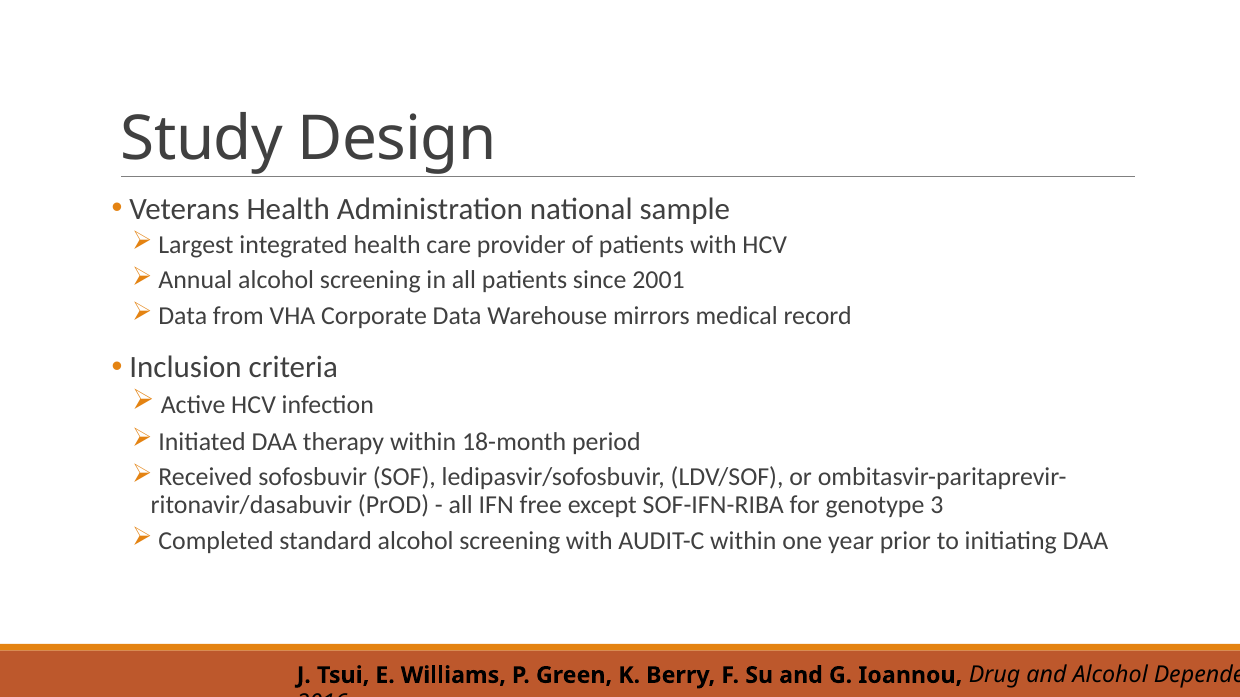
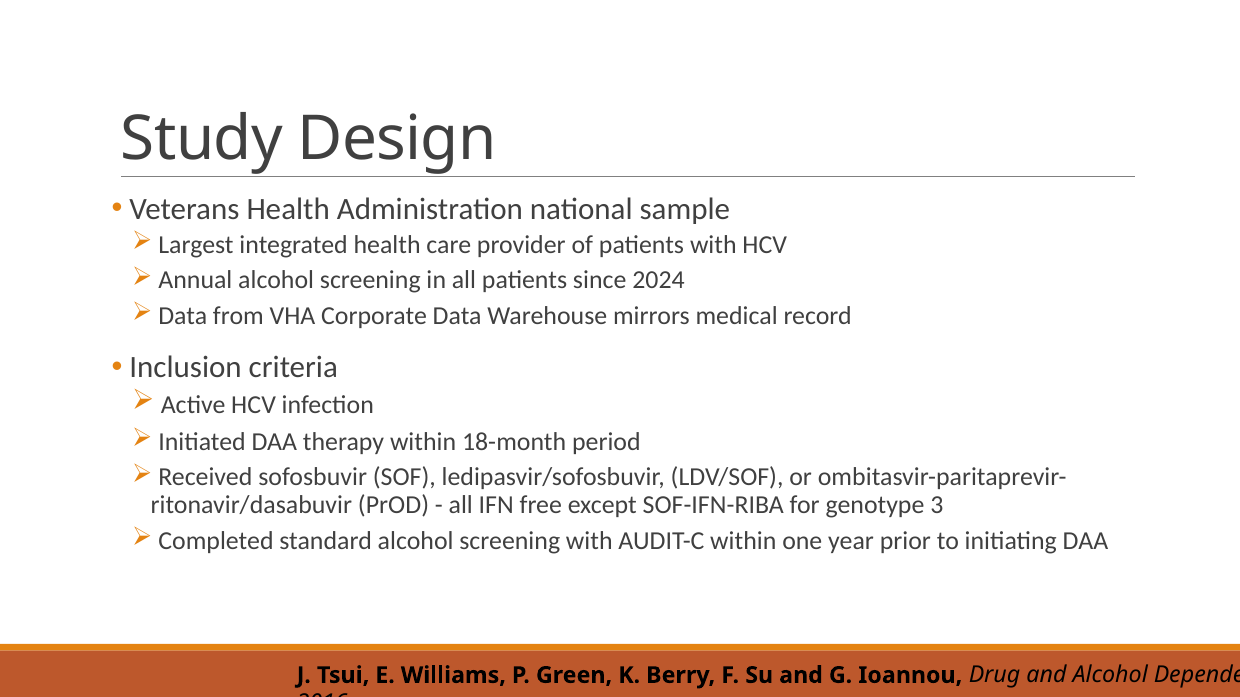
2001: 2001 -> 2024 (658, 281)
